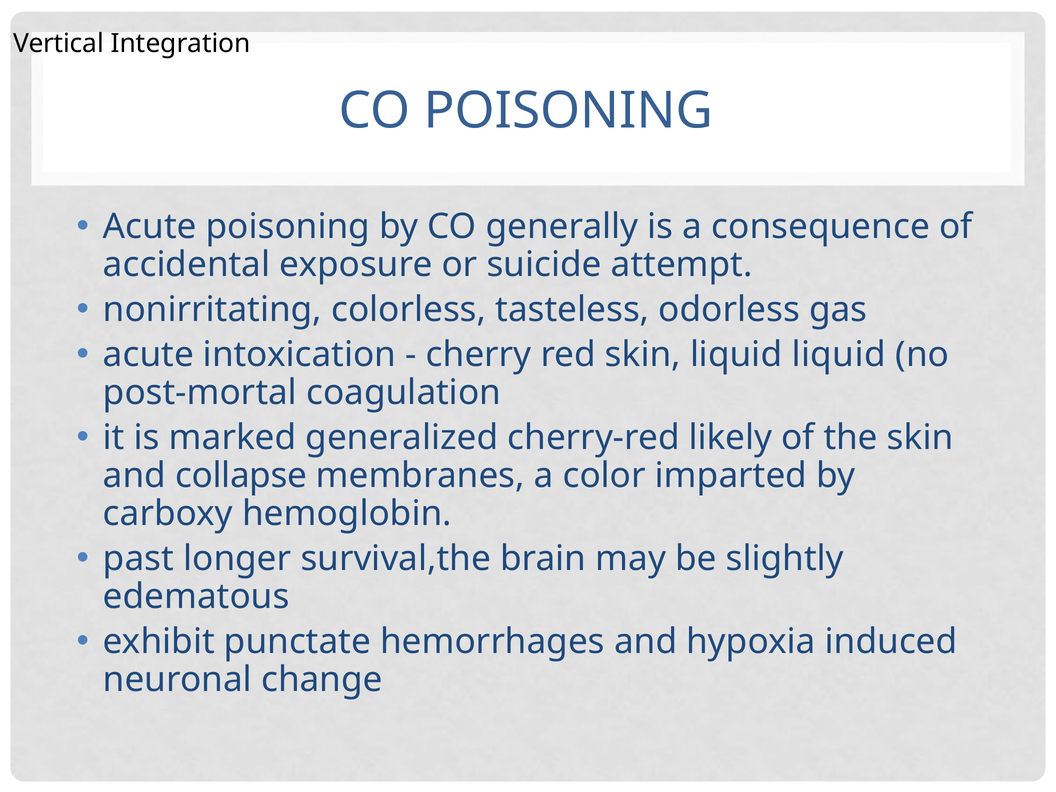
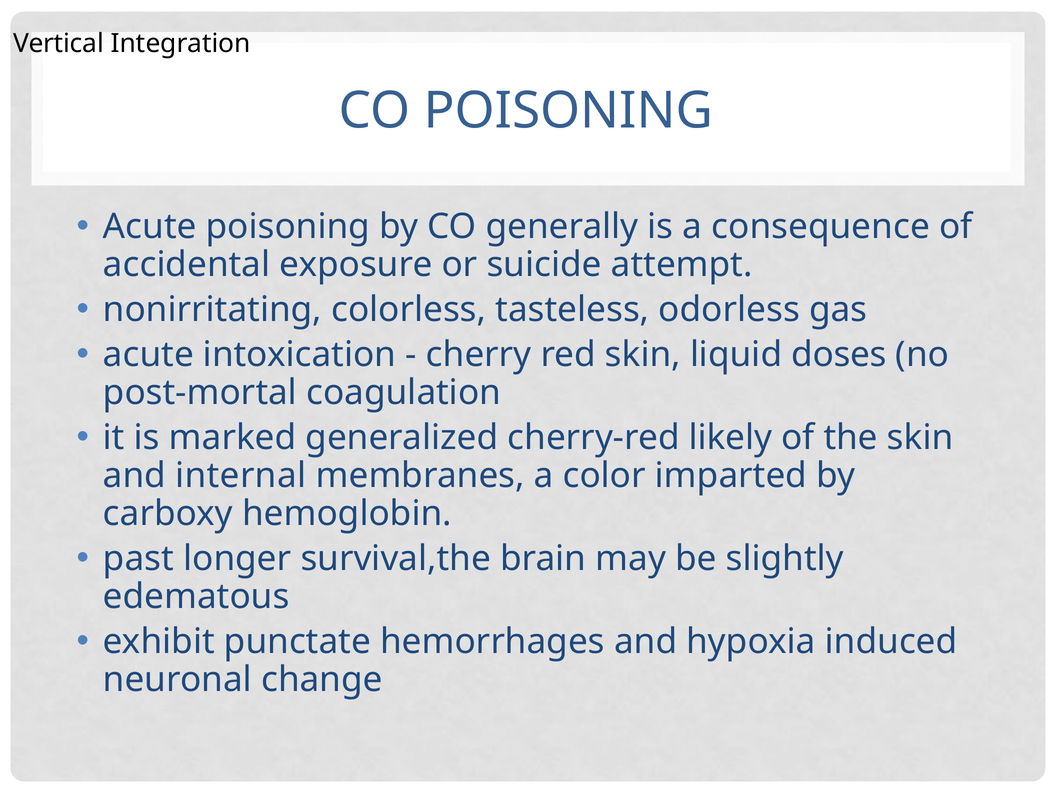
liquid liquid: liquid -> doses (839, 355)
collapse: collapse -> internal (241, 476)
